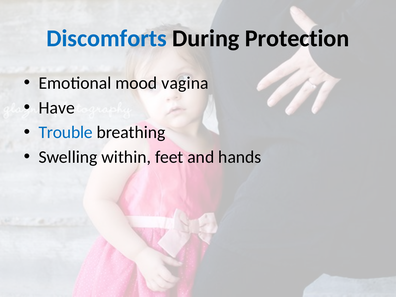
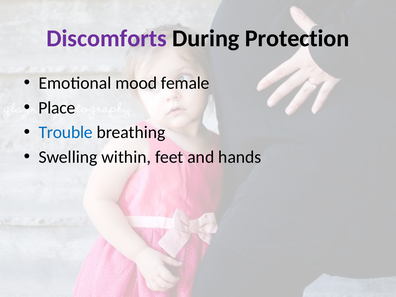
Discomforts colour: blue -> purple (107, 38)
vagina: vagina -> female (185, 83)
Have: Have -> Place (57, 108)
